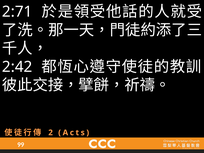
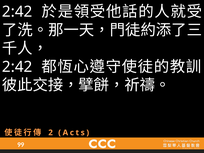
2:71: 2:71 -> 2:42 (17, 12)
